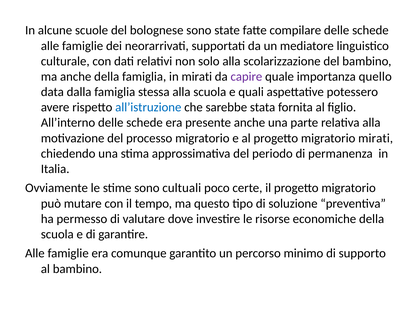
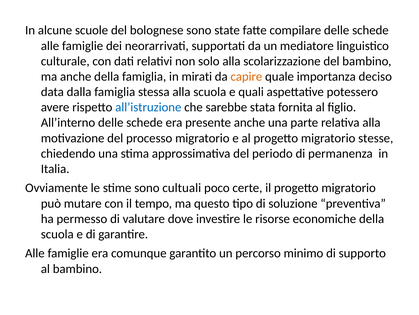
capire colour: purple -> orange (246, 76)
quello: quello -> deciso (375, 76)
migratorio mirati: mirati -> stesse (376, 138)
